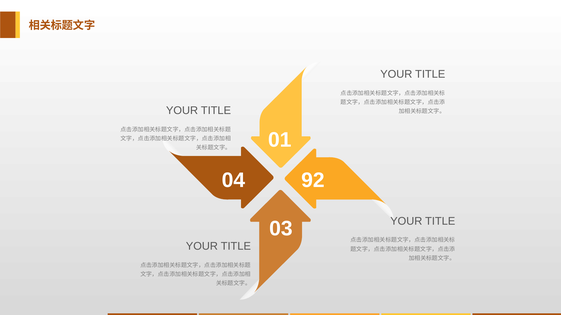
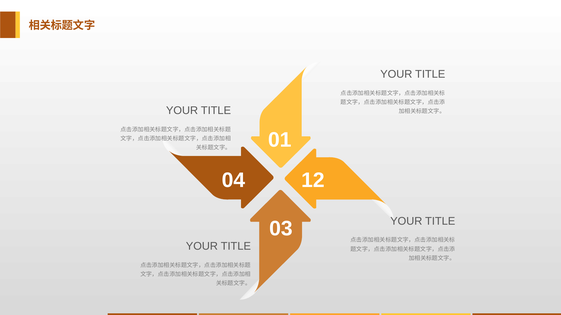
92: 92 -> 12 (313, 180)
